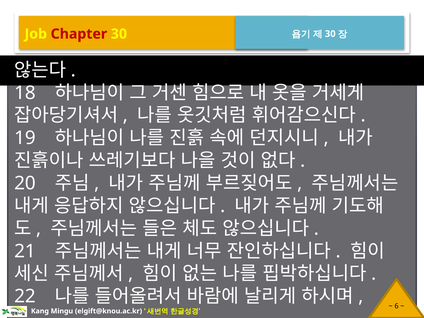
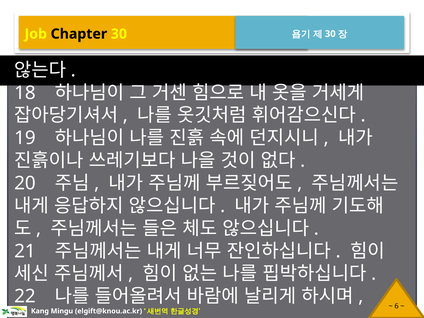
Chapter colour: red -> black (79, 34)
